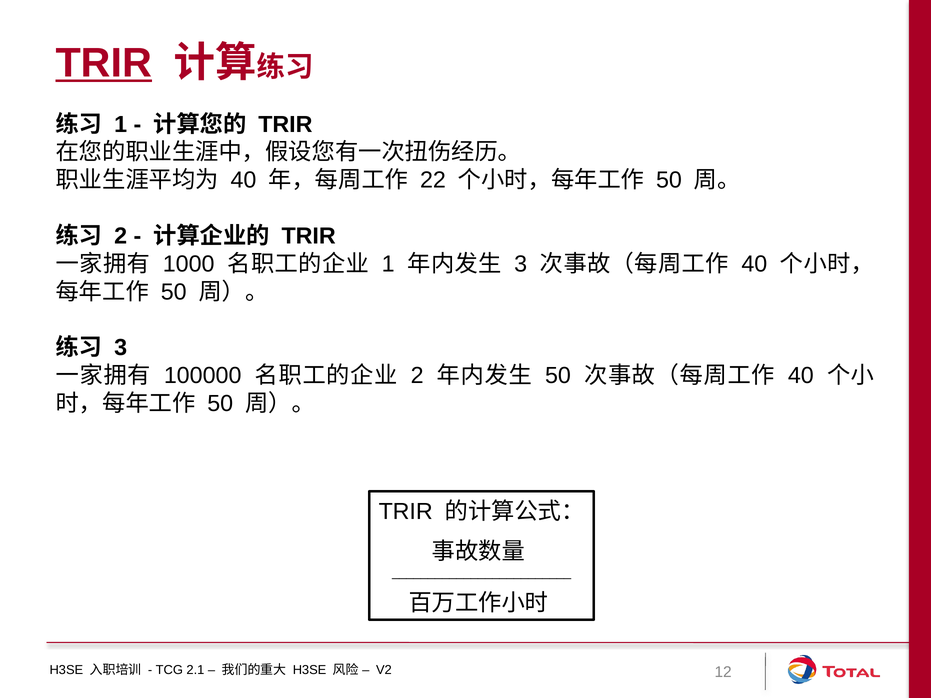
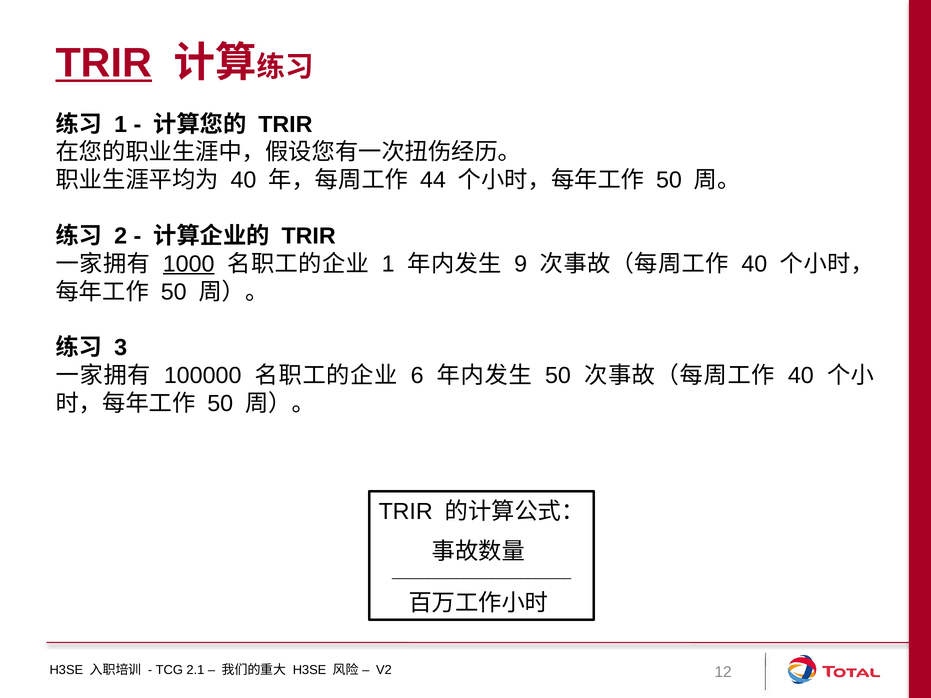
22: 22 -> 44 (433, 180)
1000 underline: none -> present (189, 264)
3: 3 -> 9 (521, 264)
2: 2 -> 6 (417, 376)
